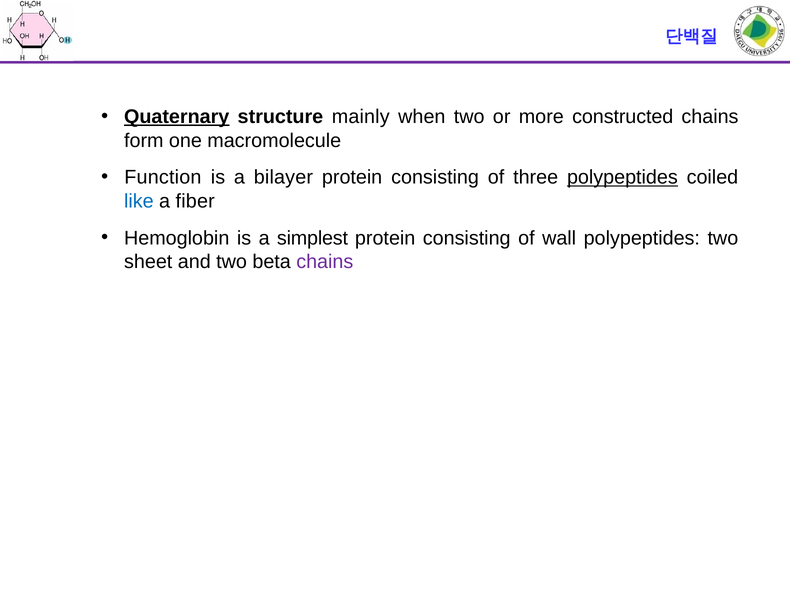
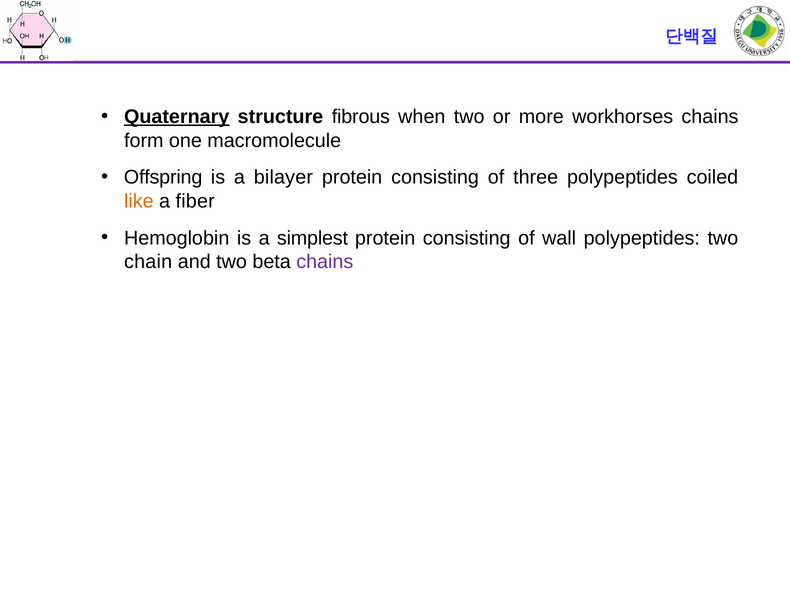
mainly: mainly -> fibrous (361, 117)
constructed: constructed -> workhorses (623, 117)
Function: Function -> Offspring (163, 177)
polypeptides underline: present -> none (622, 177)
like colour: blue -> orange (139, 201)
sheet: sheet -> chain (148, 262)
